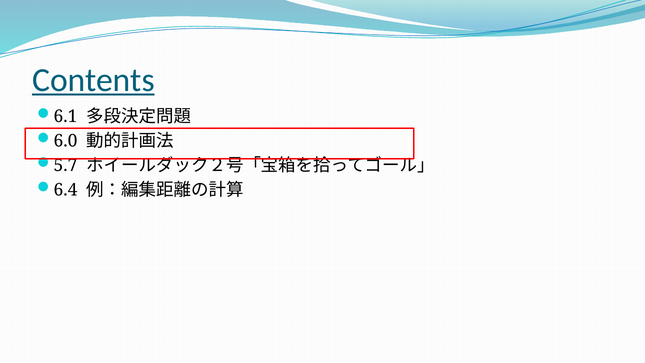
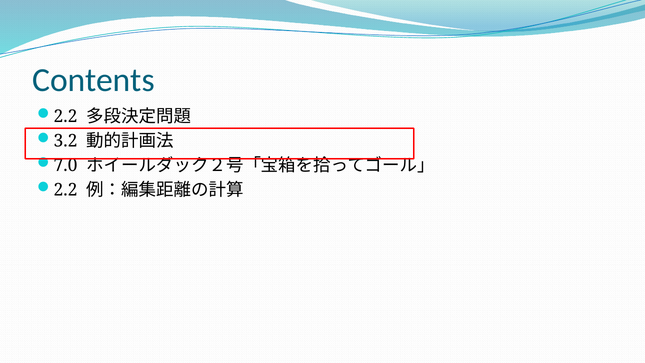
Contents underline: present -> none (93, 80)
6.1: 6.1 -> 2.2 (66, 116)
6.0: 6.0 -> 3.2 (66, 141)
5.7: 5.7 -> 7.0 (66, 165)
6.4: 6.4 -> 2.2 (66, 190)
